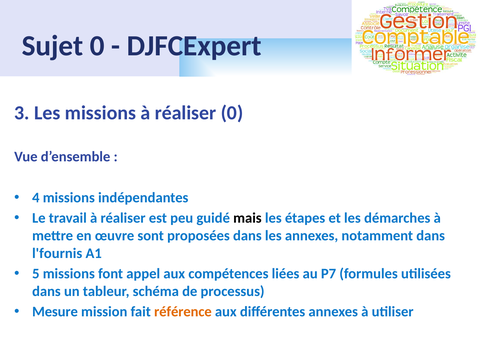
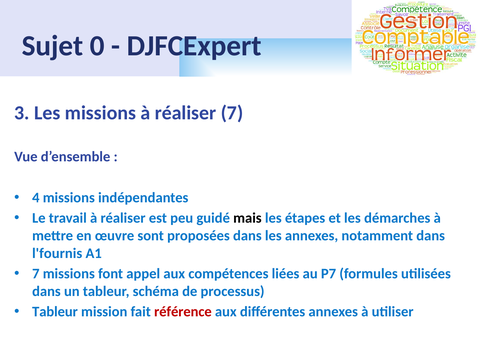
réaliser 0: 0 -> 7 (232, 113)
5: 5 -> 7 (36, 273)
Mesure: Mesure -> Tableur (55, 311)
référence colour: orange -> red (183, 311)
